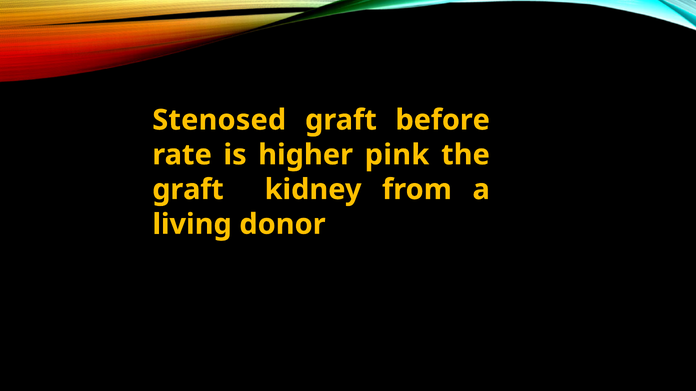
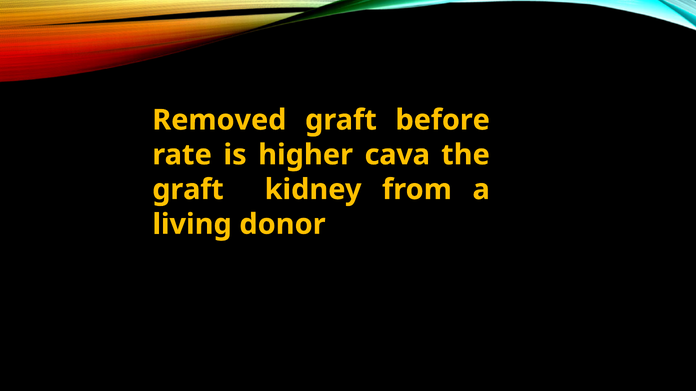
Stenosed: Stenosed -> Removed (219, 120)
pink: pink -> cava (397, 155)
